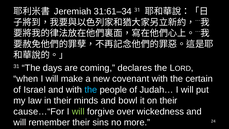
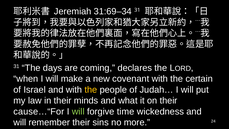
31:61–34: 31:61–34 -> 31:69–34 (113, 11)
the colour: light blue -> yellow (91, 90)
bowl: bowl -> what (128, 100)
over: over -> time (126, 111)
